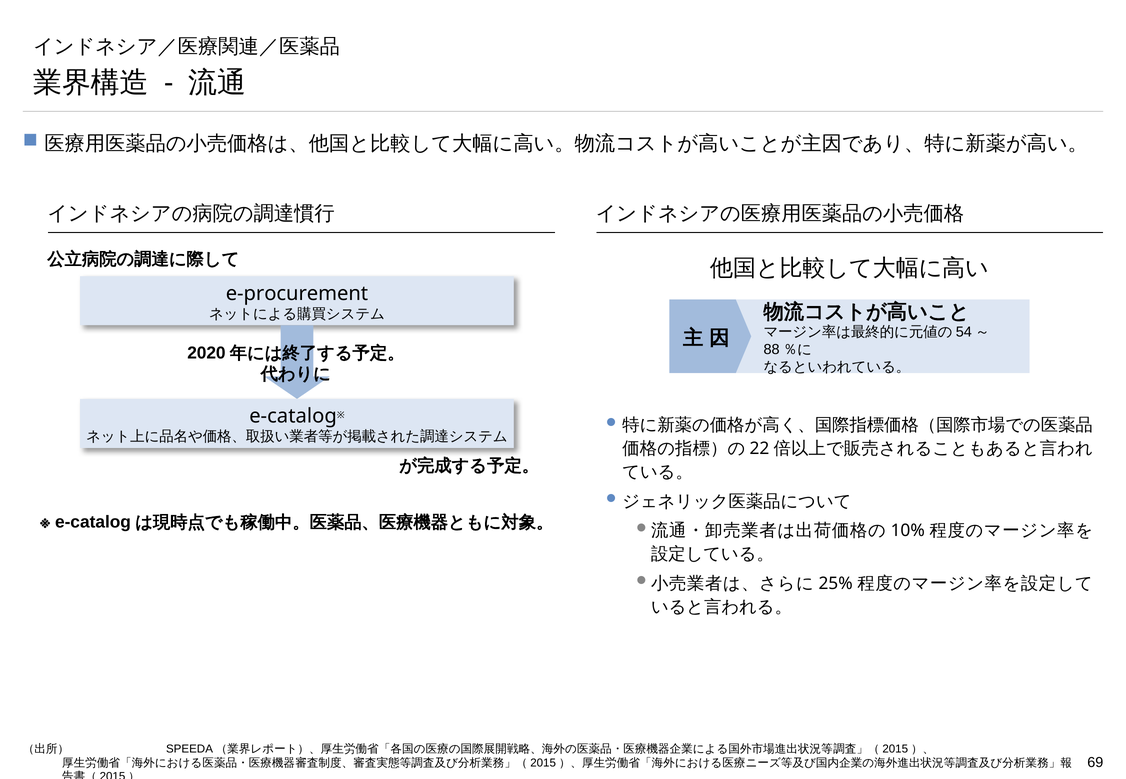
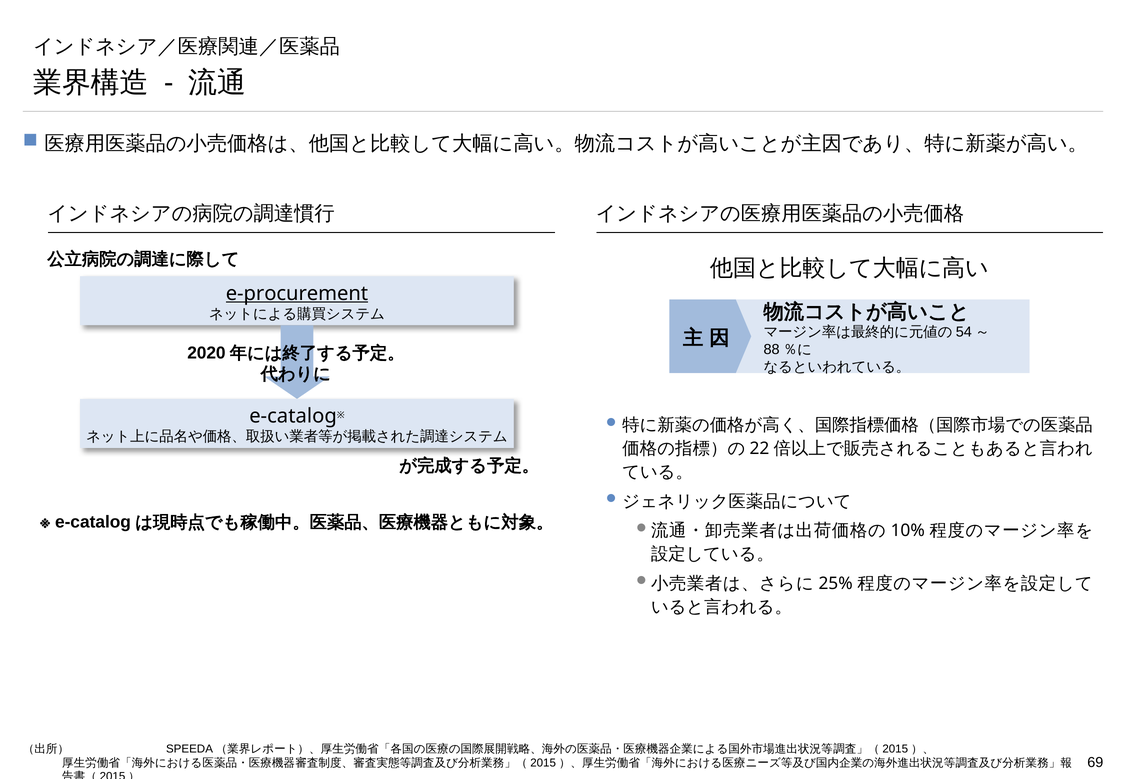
e-procurement underline: none -> present (297, 294)
